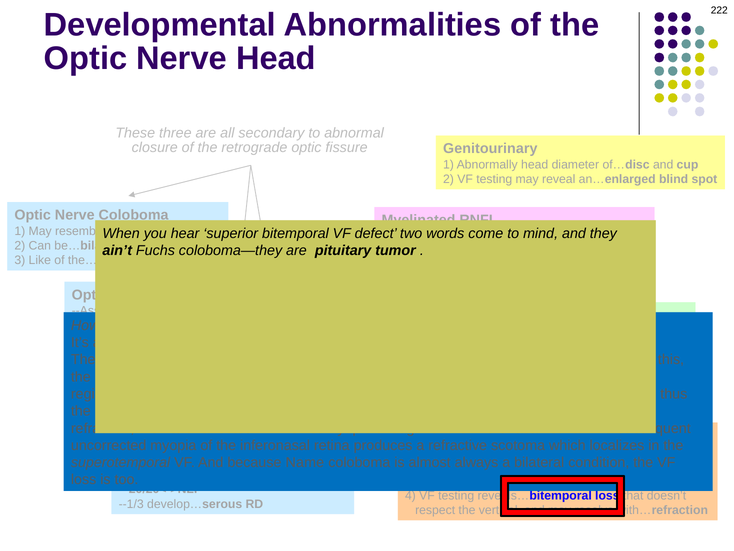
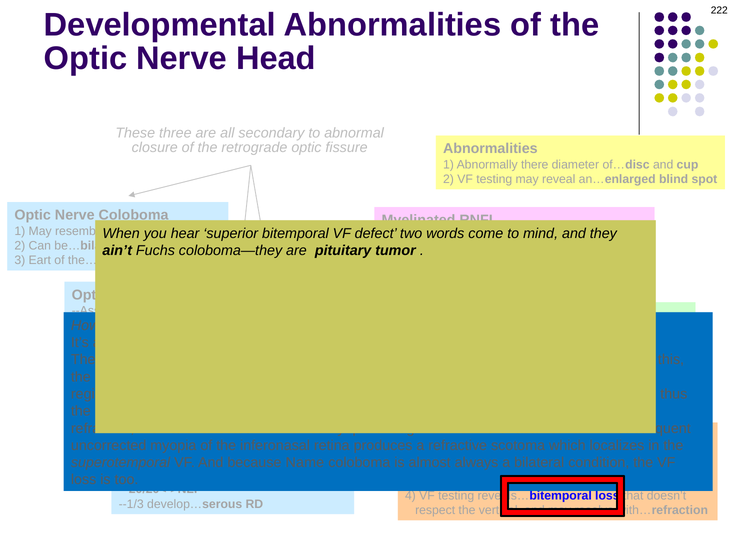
Genitourinary: Genitourinary -> Abnormalities (490, 149)
Abnormally head: head -> there (535, 164)
3 Like: Like -> Eart (40, 260)
